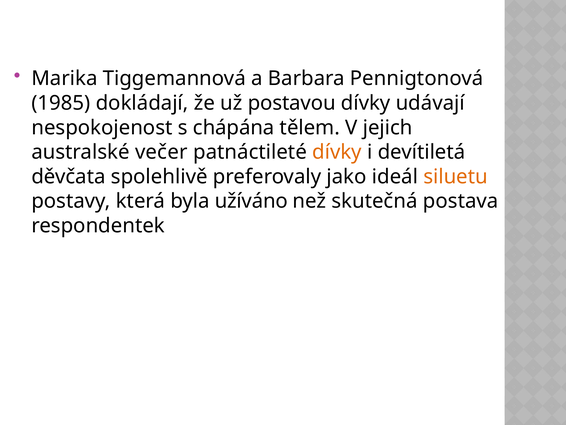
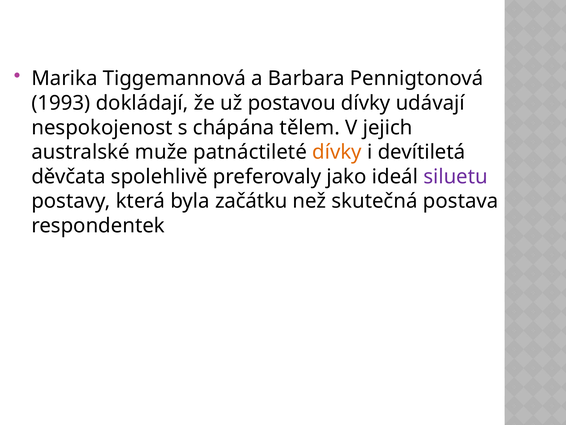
1985: 1985 -> 1993 (61, 103)
večer: večer -> muže (161, 152)
siluetu colour: orange -> purple (456, 176)
užíváno: užíváno -> začátku (251, 201)
